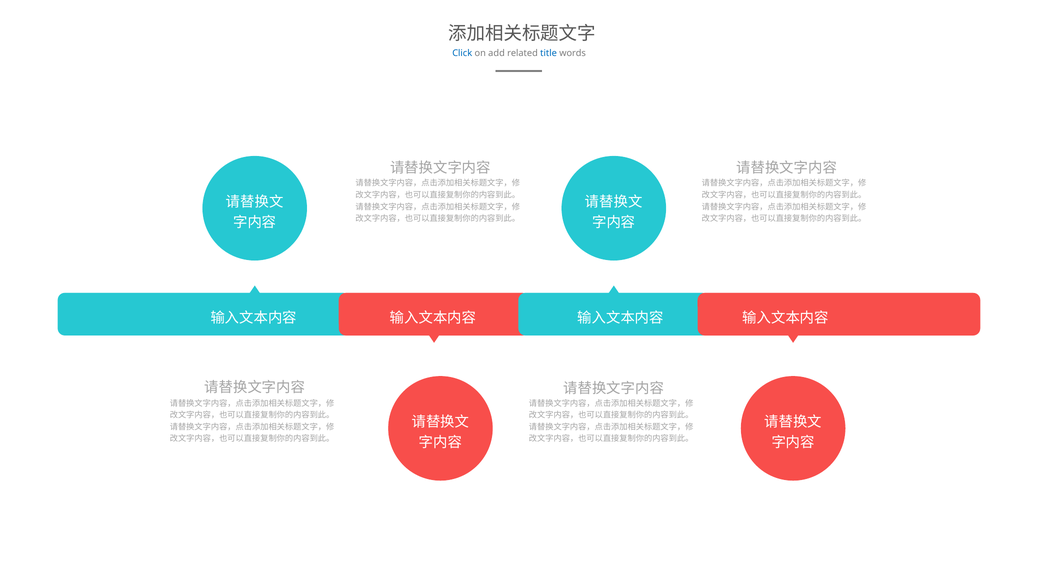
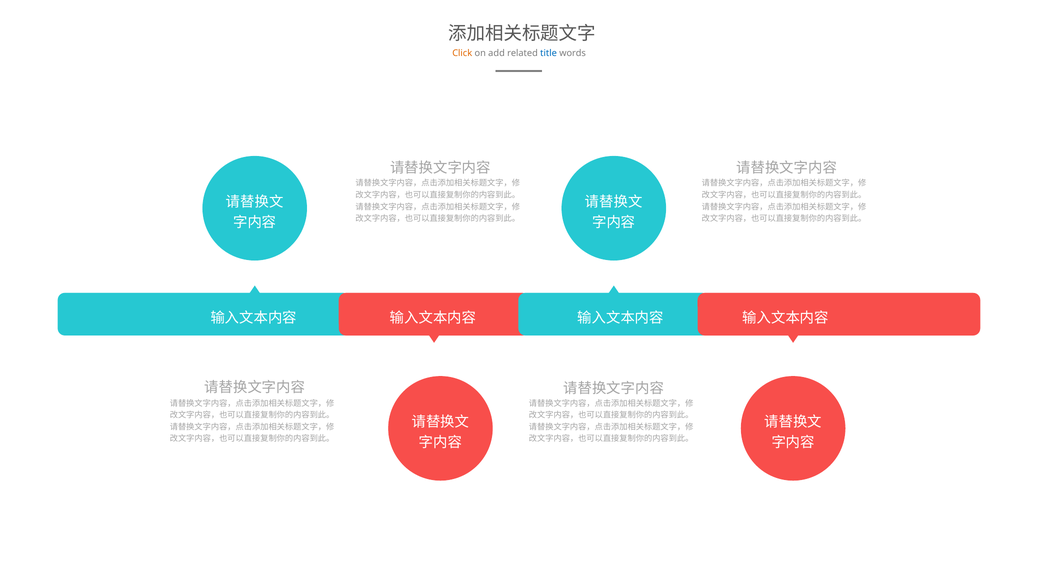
Click colour: blue -> orange (462, 53)
